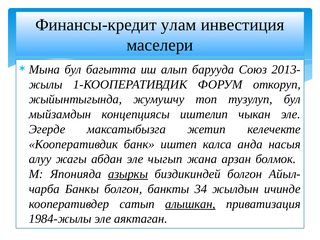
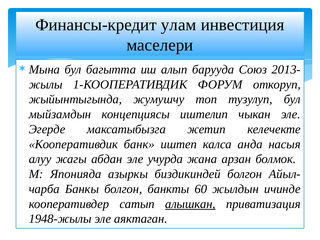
чыгып: чыгып -> учурда (165, 159)
азыркы underline: present -> none (128, 174)
34: 34 -> 60 (201, 189)
1984-жылы: 1984-жылы -> 1948-жылы (60, 219)
